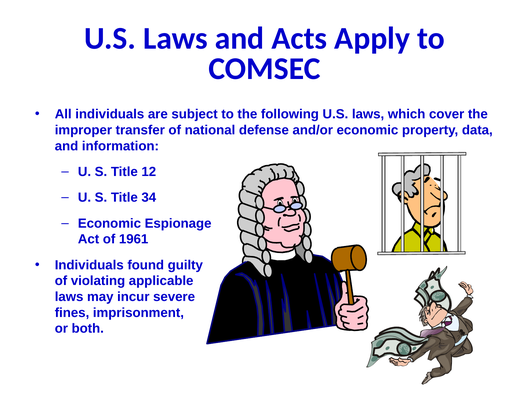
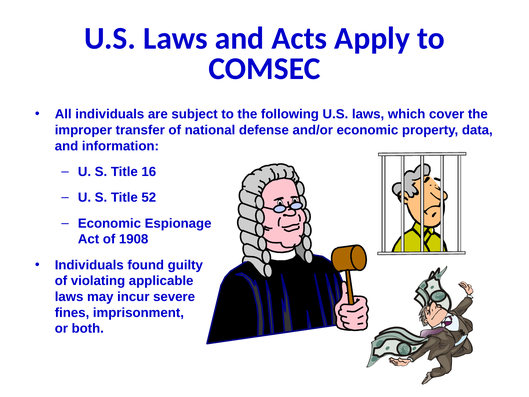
12: 12 -> 16 (149, 172)
34: 34 -> 52 (149, 197)
1961: 1961 -> 1908 (134, 239)
